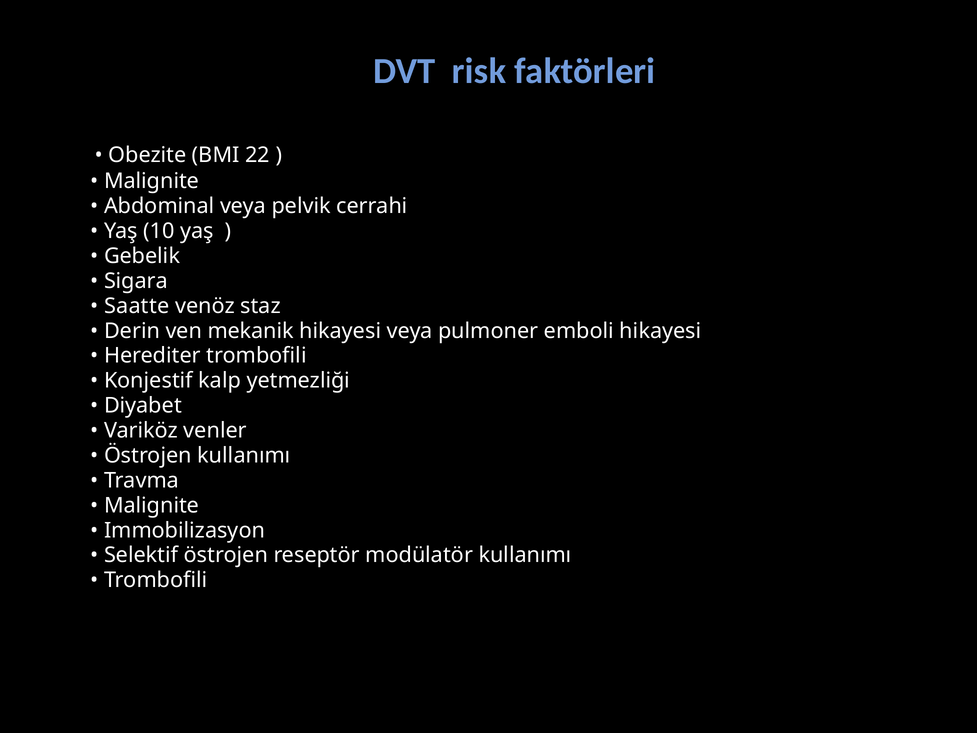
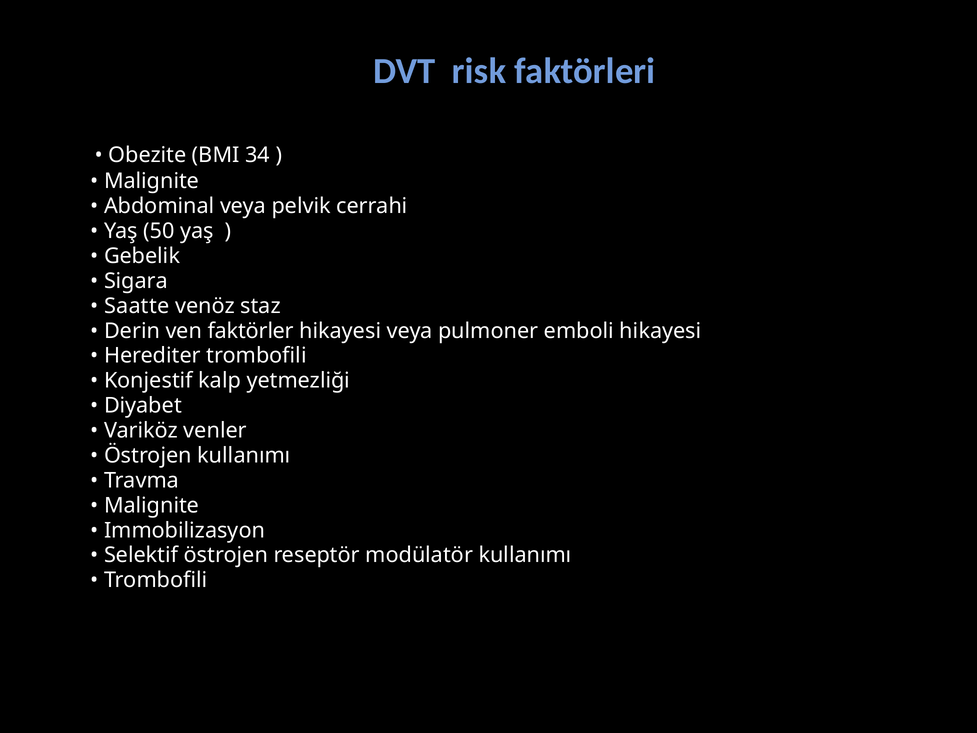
22: 22 -> 34 (257, 155)
10: 10 -> 50 (159, 231)
mekanik: mekanik -> faktörler (251, 331)
